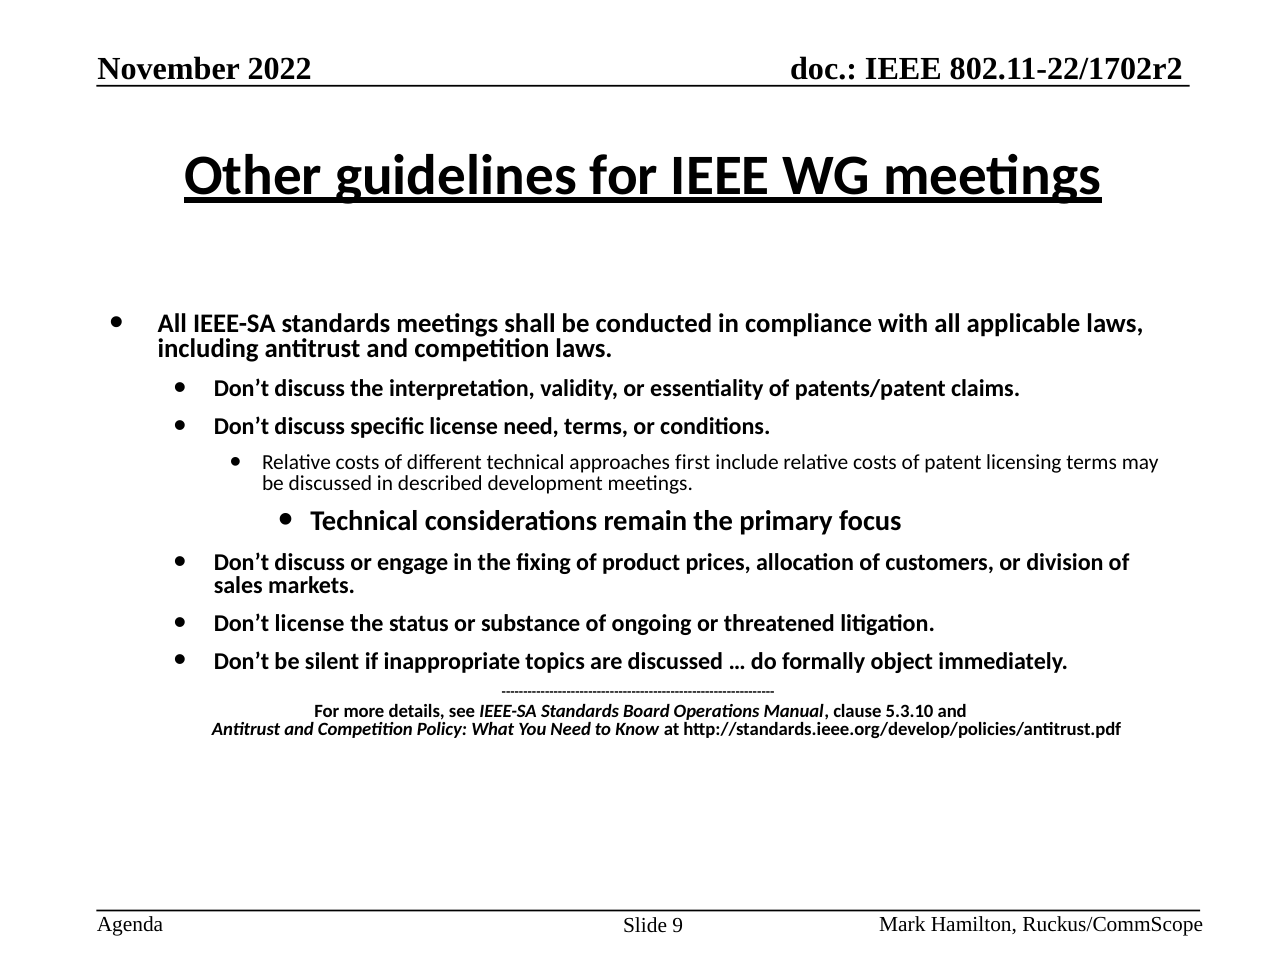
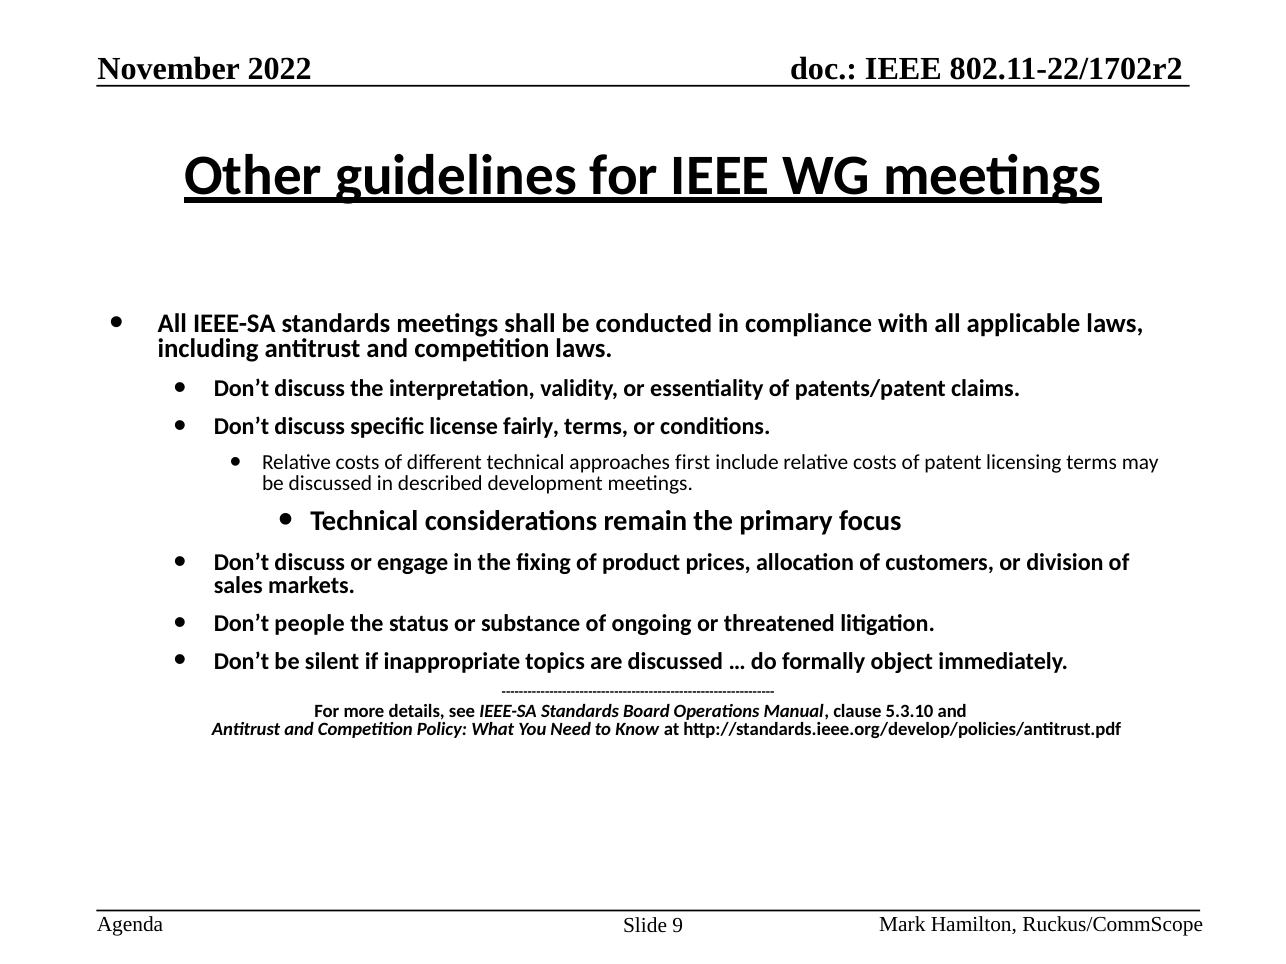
license need: need -> fairly (531, 427)
Don’t license: license -> people (310, 624)
